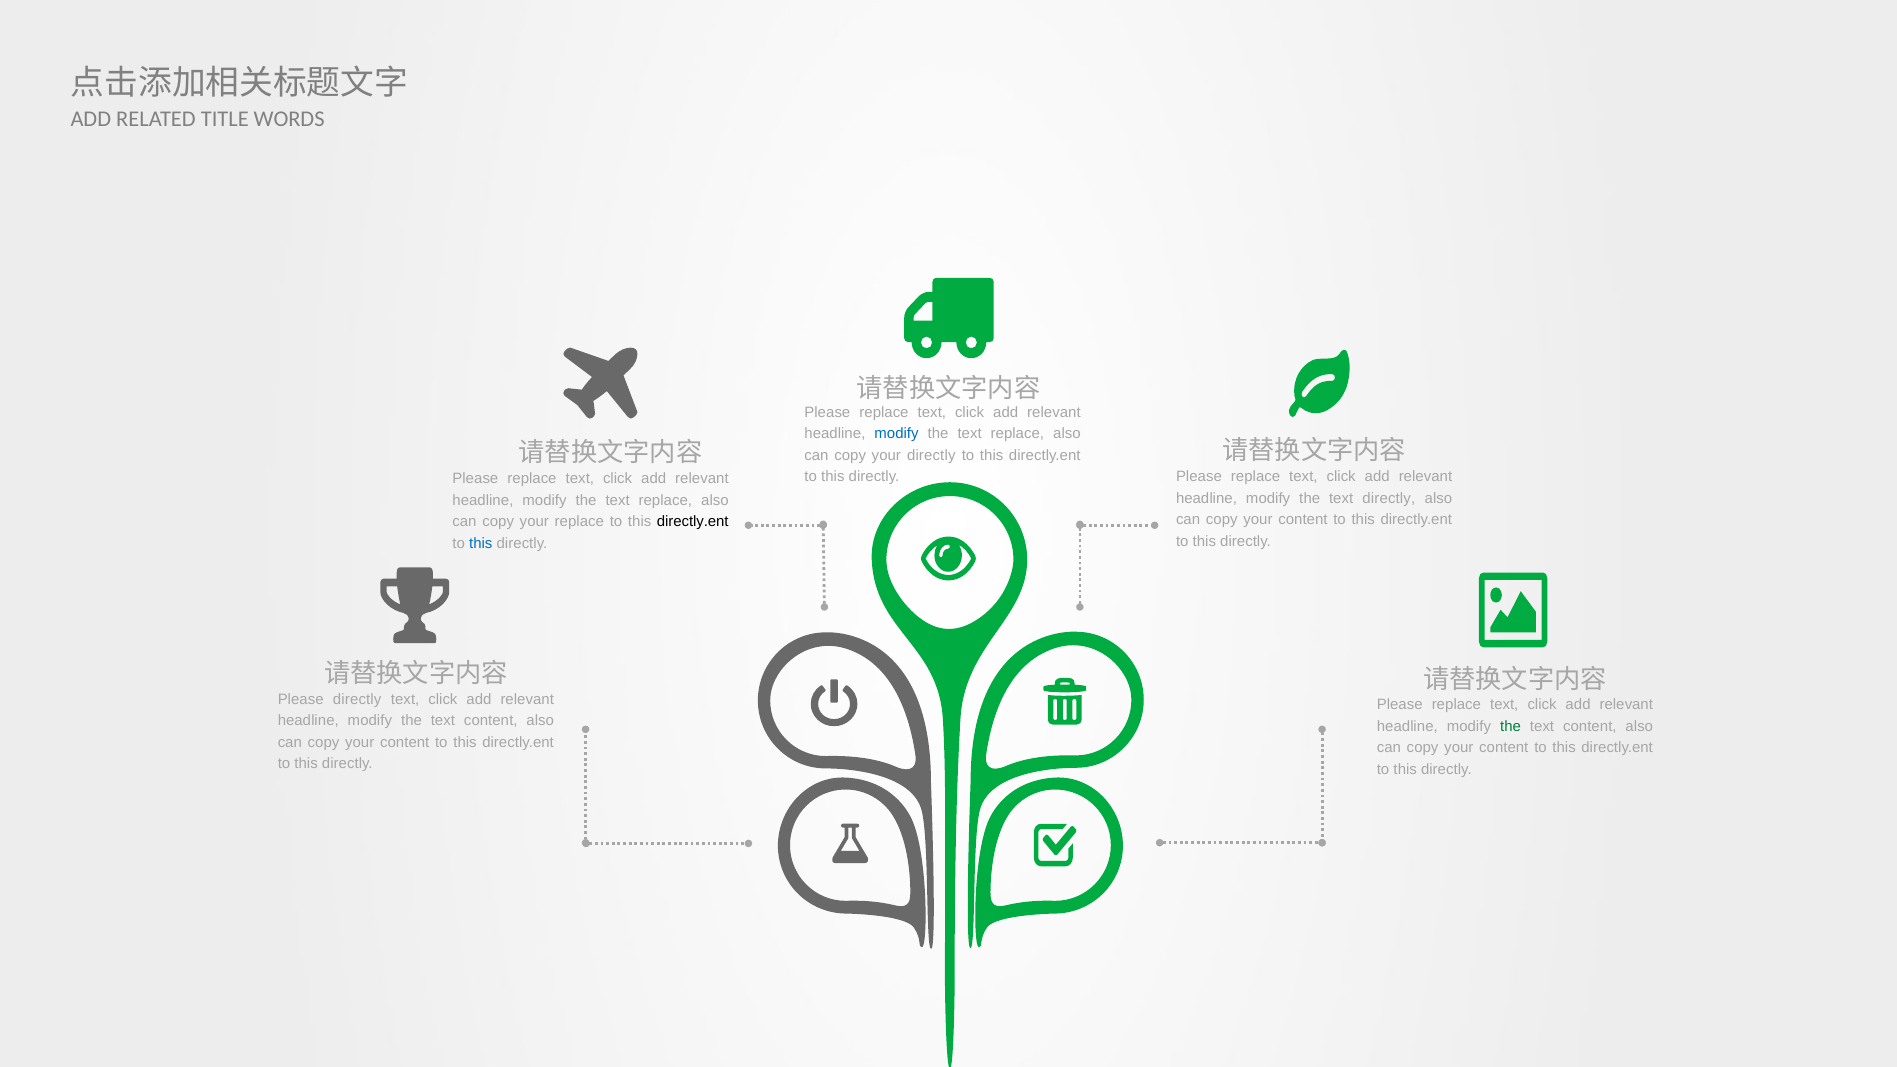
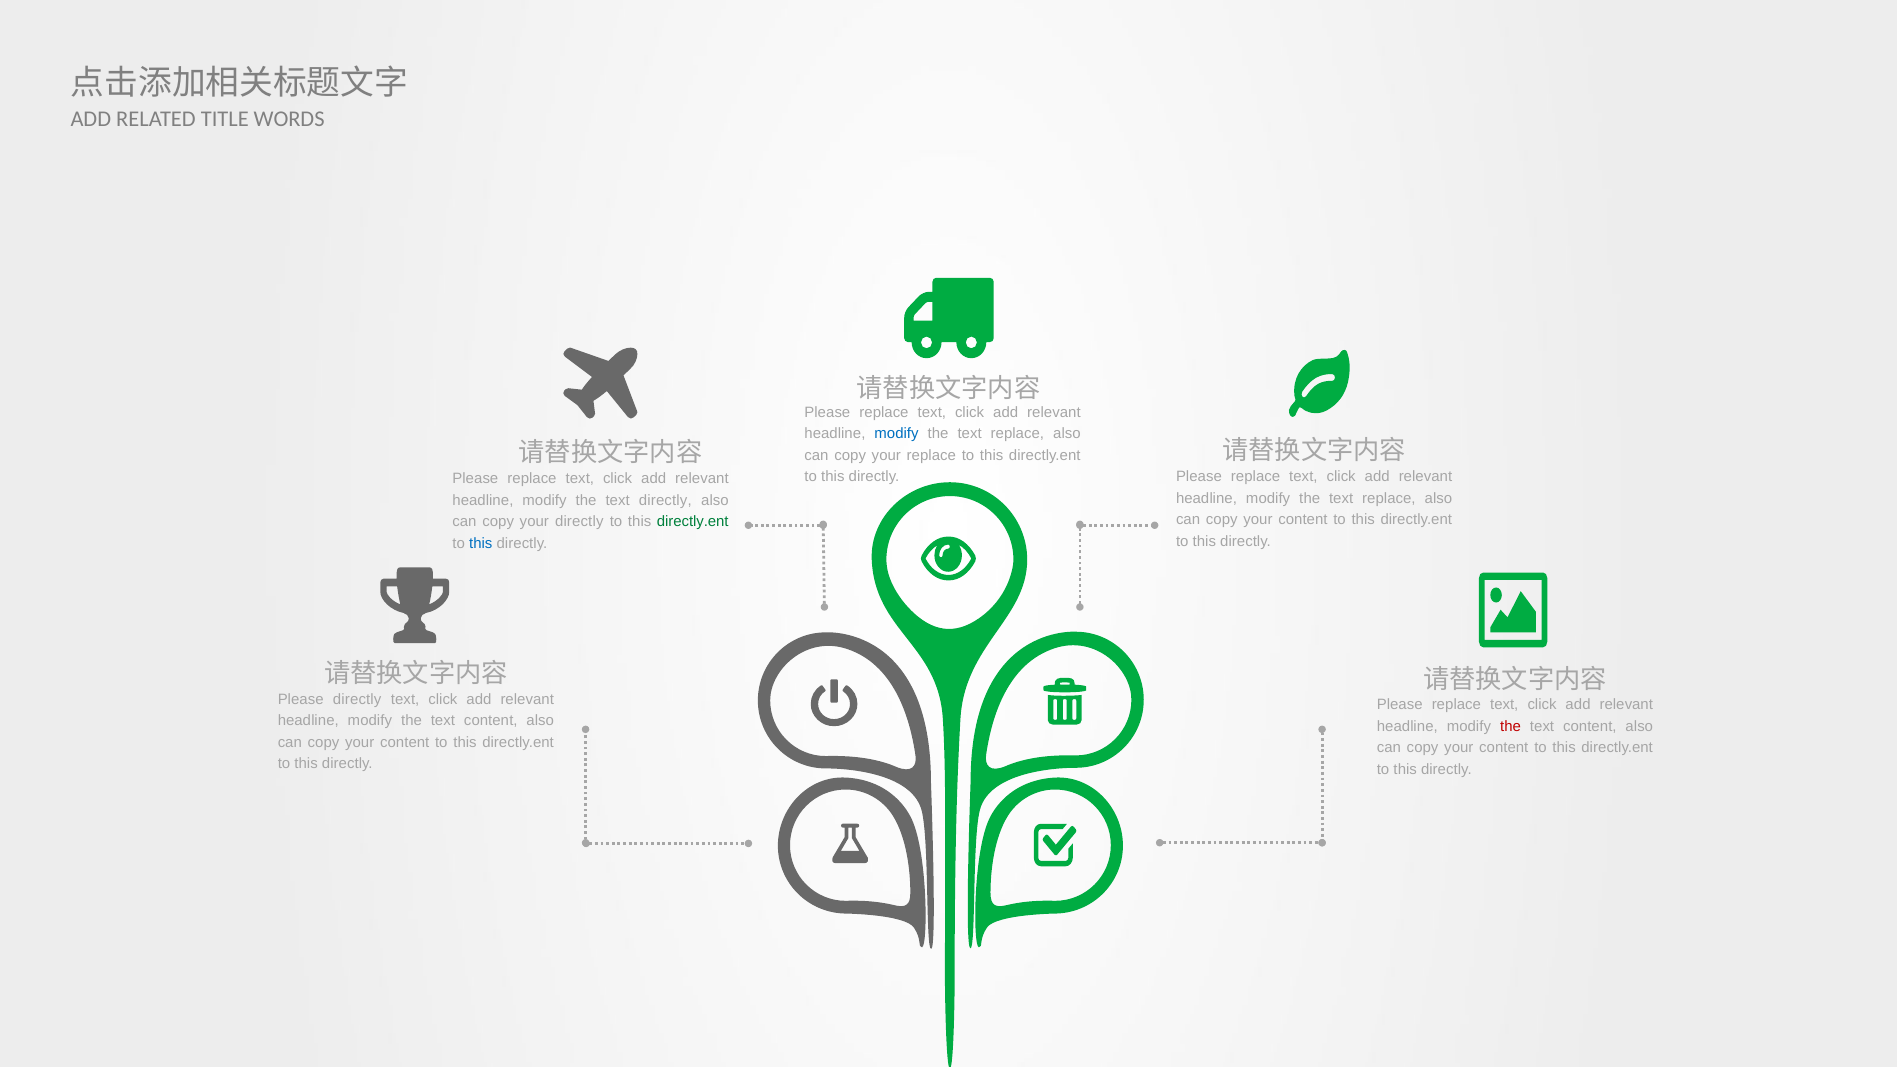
your directly: directly -> replace (931, 455)
directly: directly -> replace (1389, 498)
replace: replace -> directly (665, 500)
your replace: replace -> directly (579, 522)
directly.ent colour: black -> green (693, 522)
the colour: green -> red (1511, 726)
